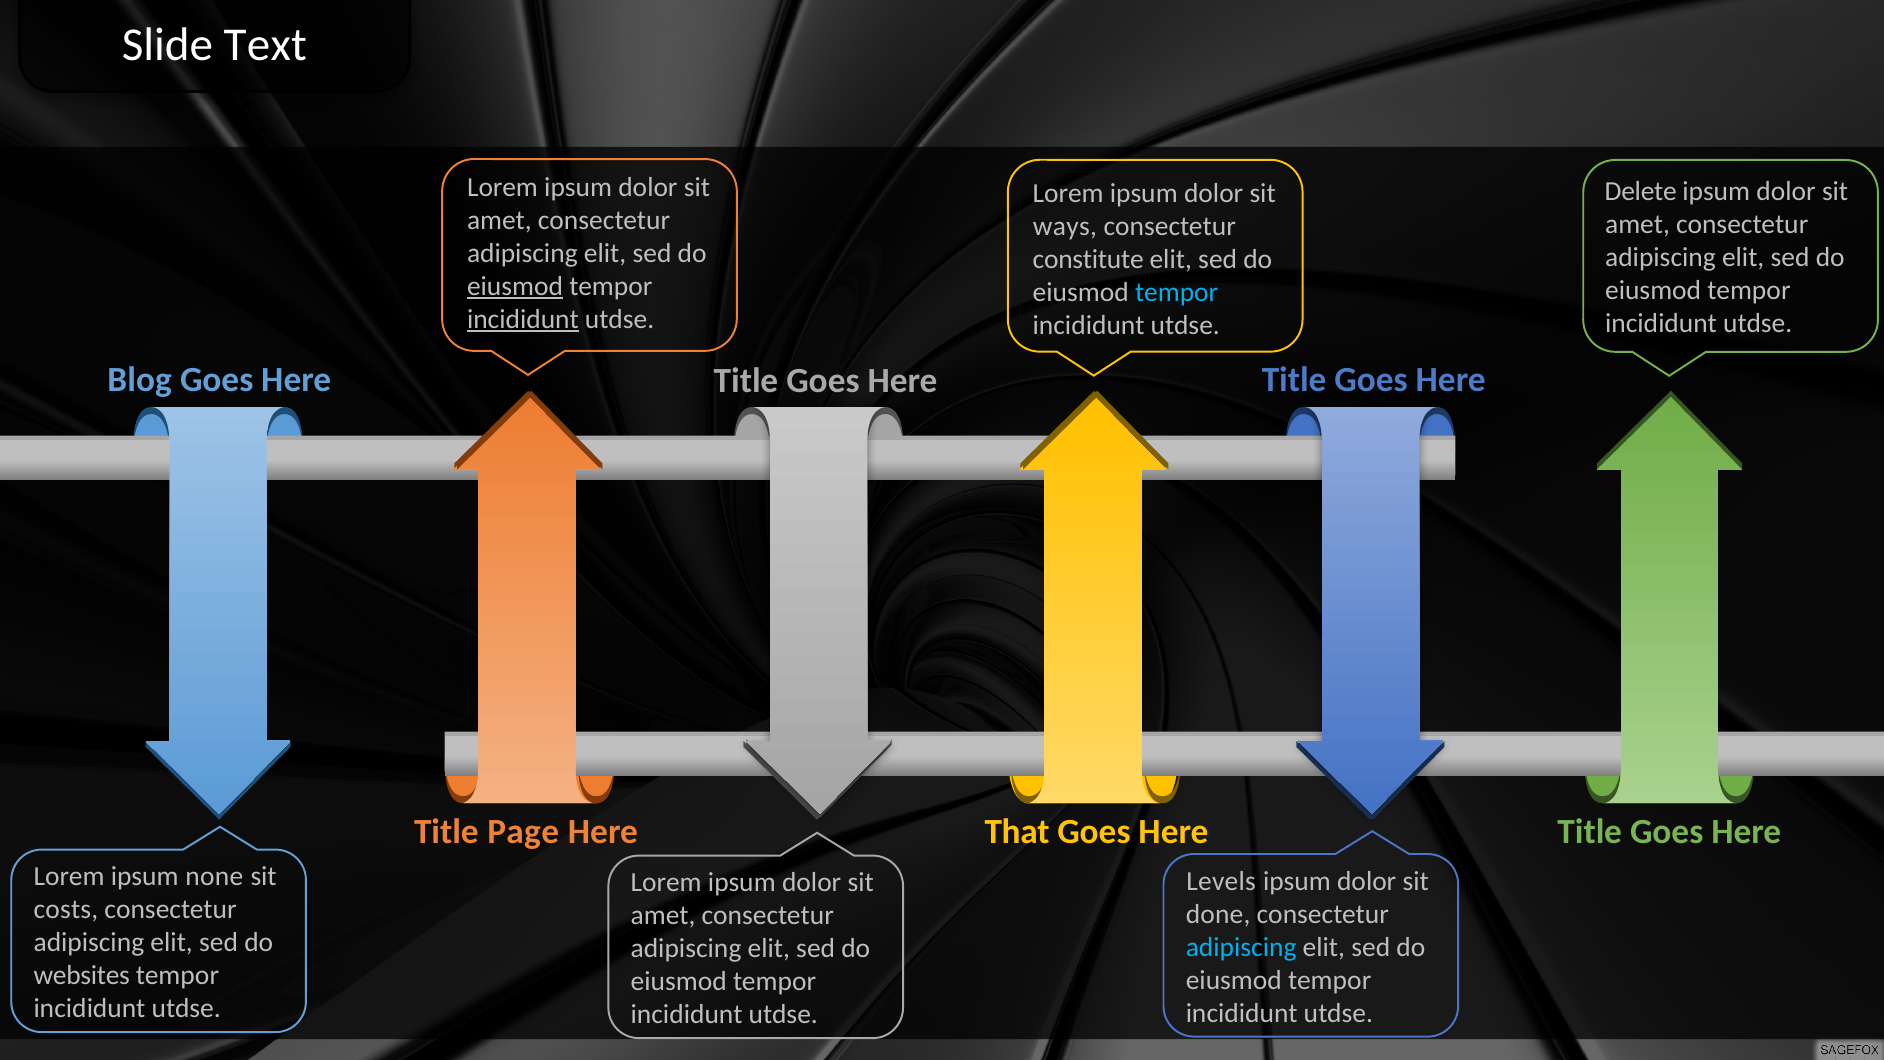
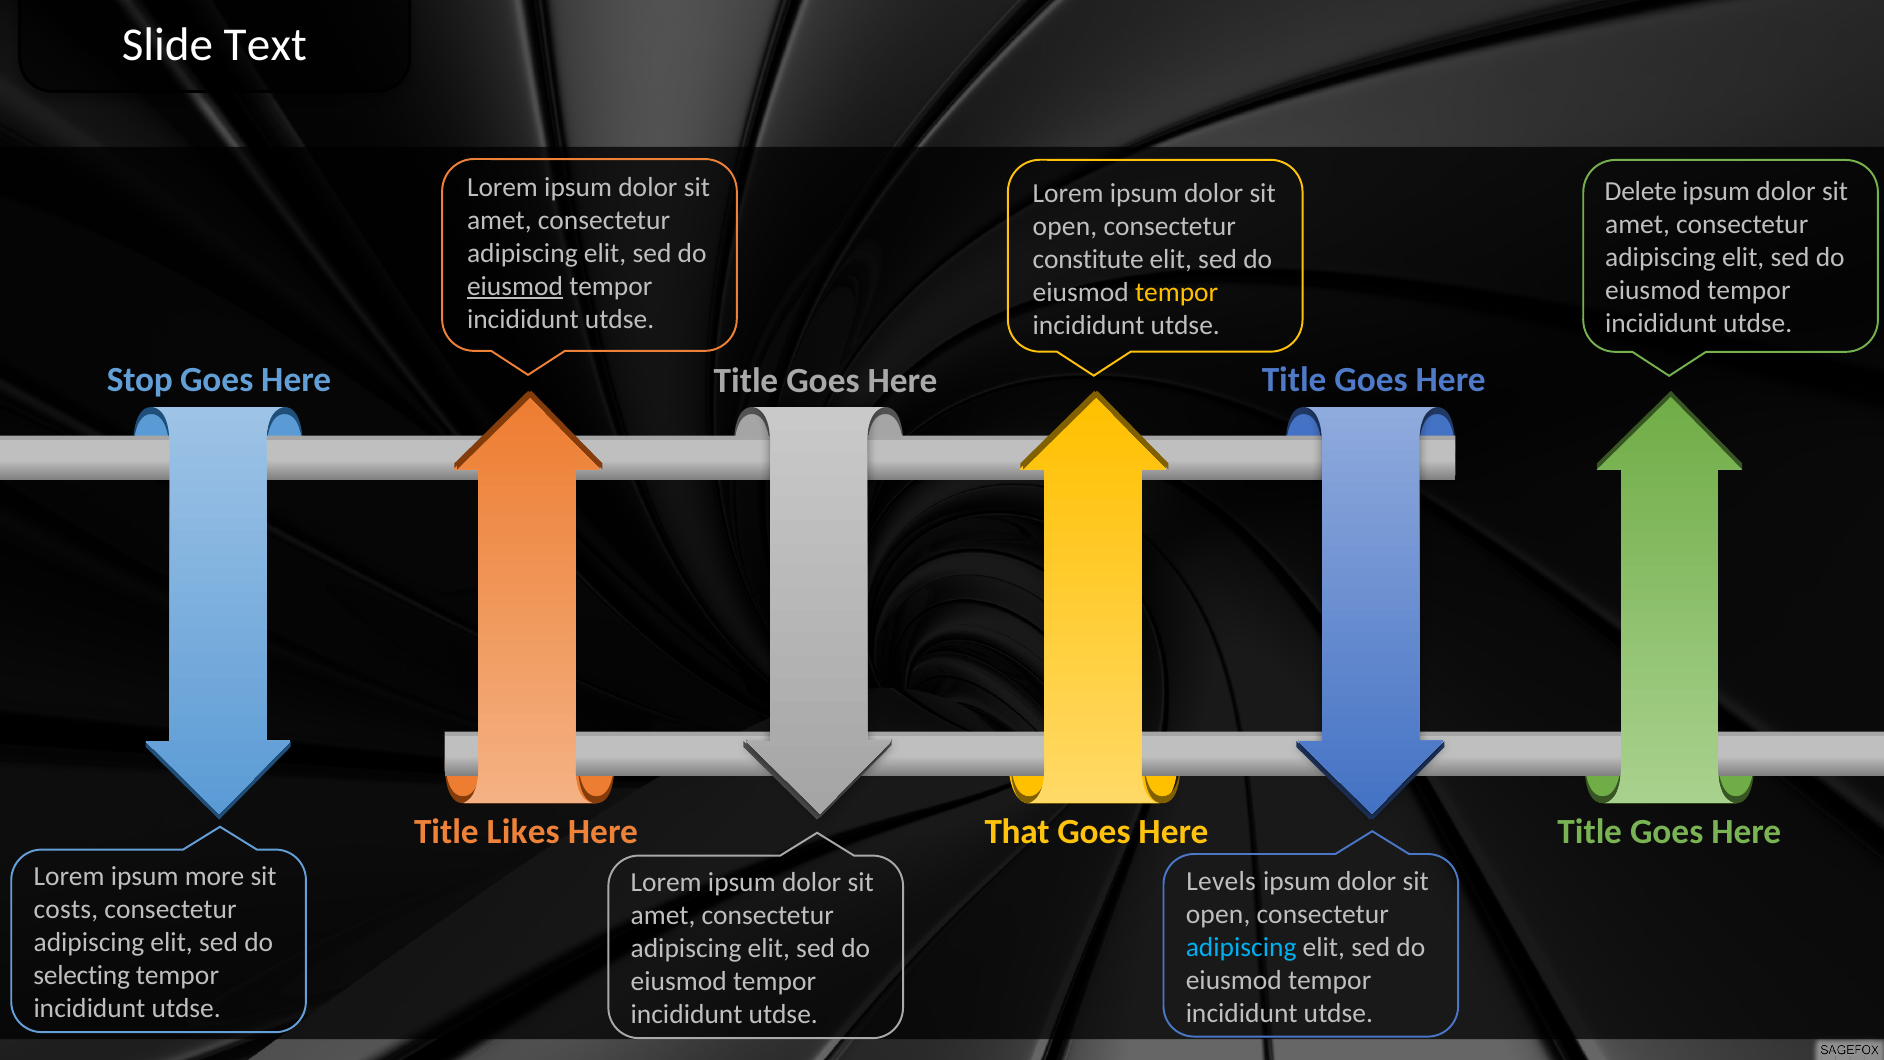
ways: ways -> open (1065, 226)
tempor colour: light blue -> yellow (1177, 292)
incididunt underline: present -> none (523, 319)
Blog: Blog -> Stop (140, 380)
Page: Page -> Likes (523, 832)
none: none -> more (215, 877)
done: done -> open (1218, 914)
websites: websites -> selecting (82, 976)
